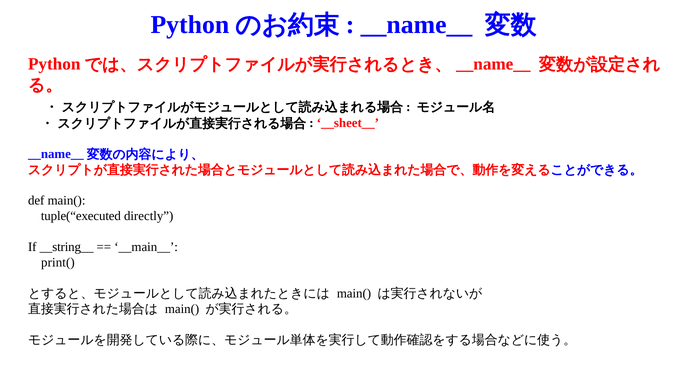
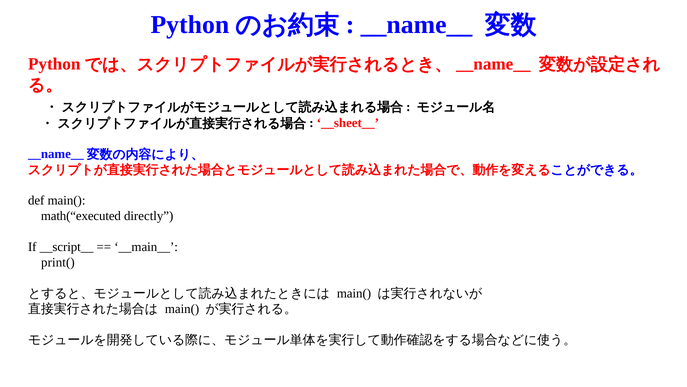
tuple(“executed: tuple(“executed -> math(“executed (81, 216)
__string__: __string__ -> __script__ (67, 247)
